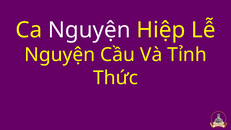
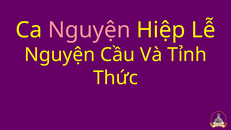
Nguyện colour: white -> pink (89, 30)
